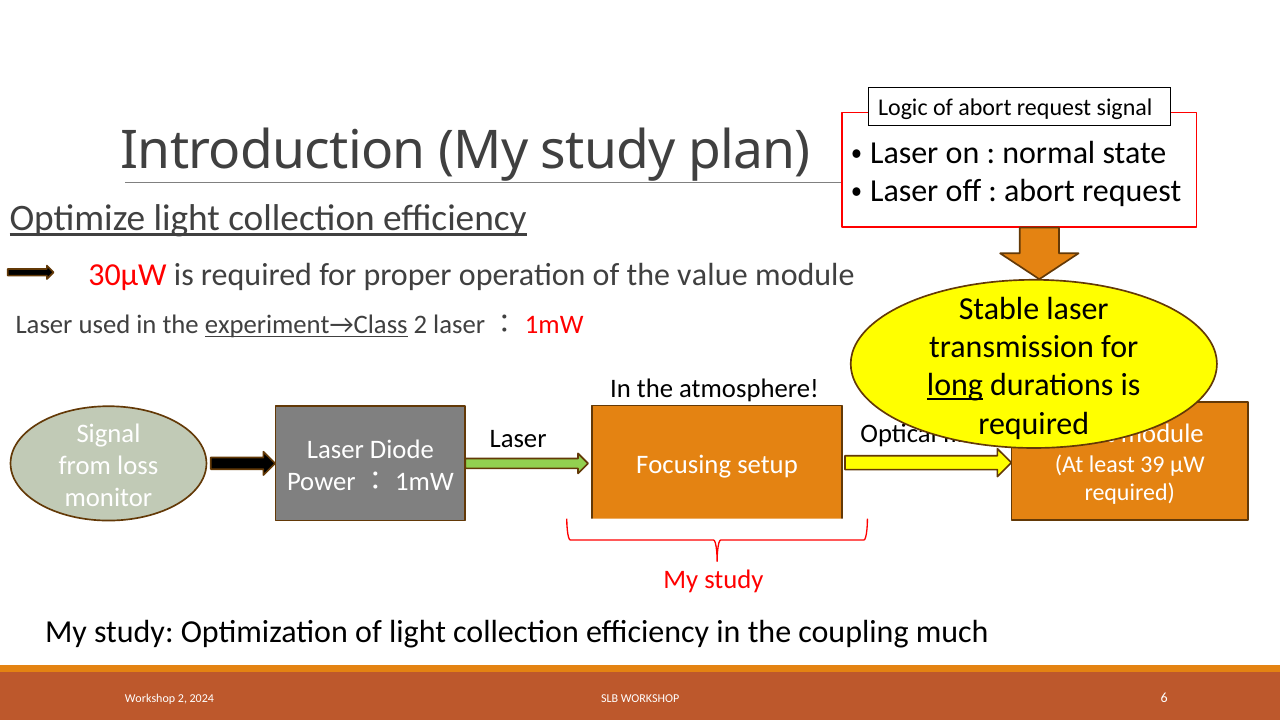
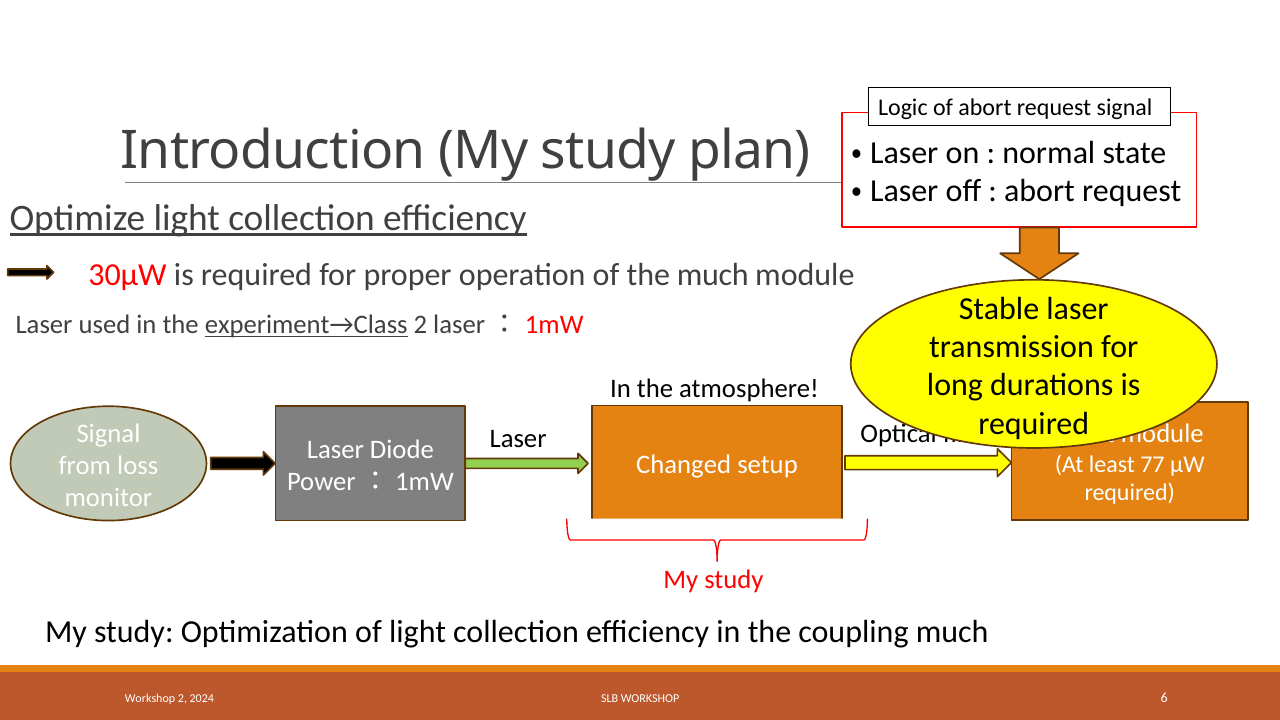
the value: value -> much (713, 275)
long underline: present -> none (955, 385)
Focusing: Focusing -> Changed (684, 465)
39: 39 -> 77 (1152, 464)
